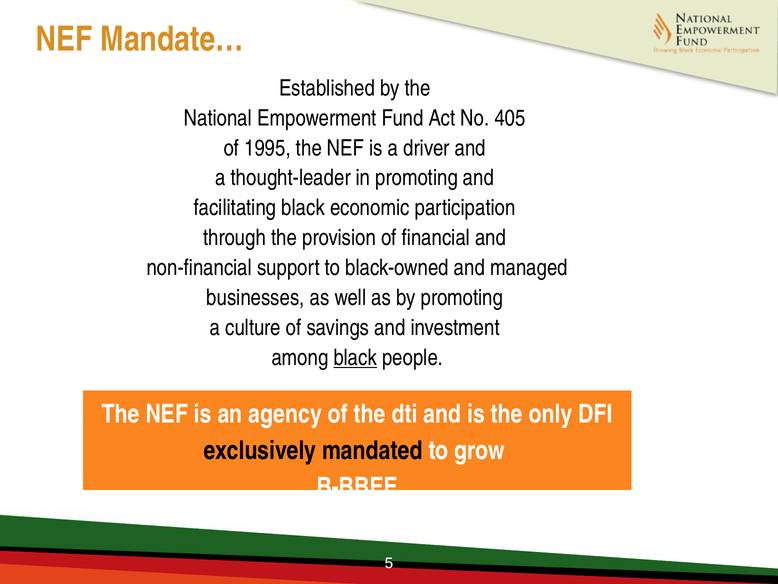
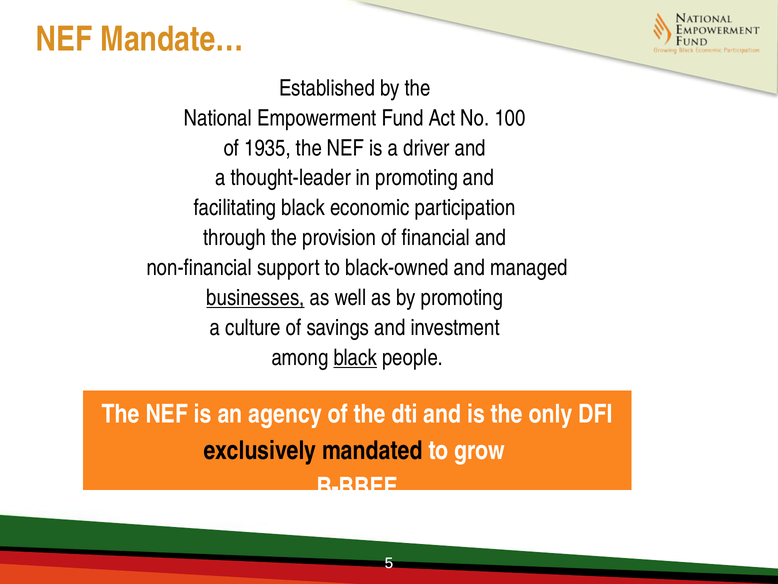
405: 405 -> 100 (510, 118)
1995: 1995 -> 1935 (268, 148)
businesses underline: none -> present (255, 298)
